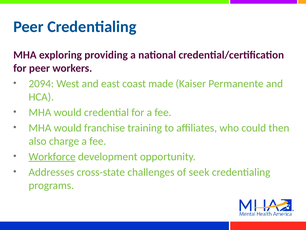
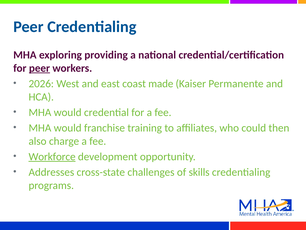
peer underline: none -> present (39, 68)
2094: 2094 -> 2026 (41, 83)
seek: seek -> skills (199, 172)
